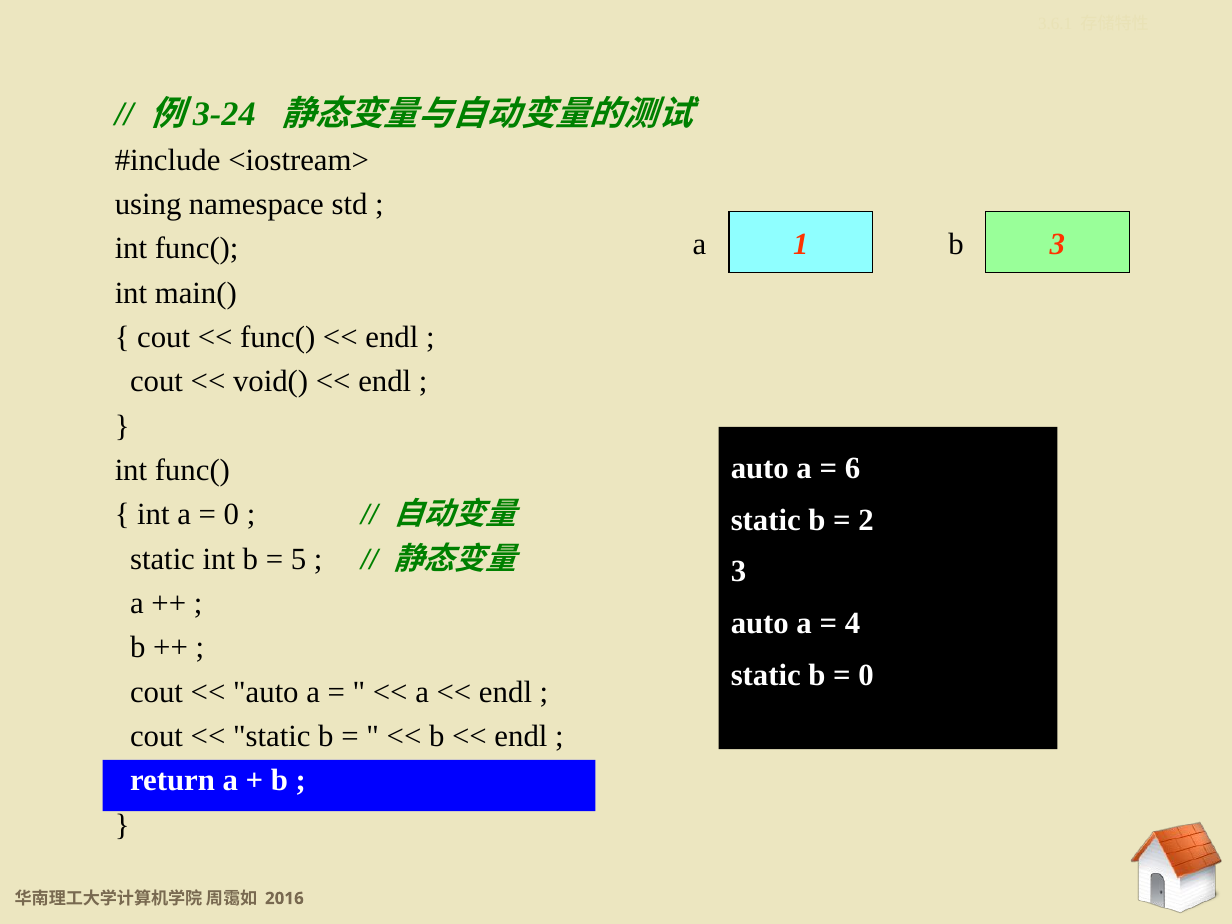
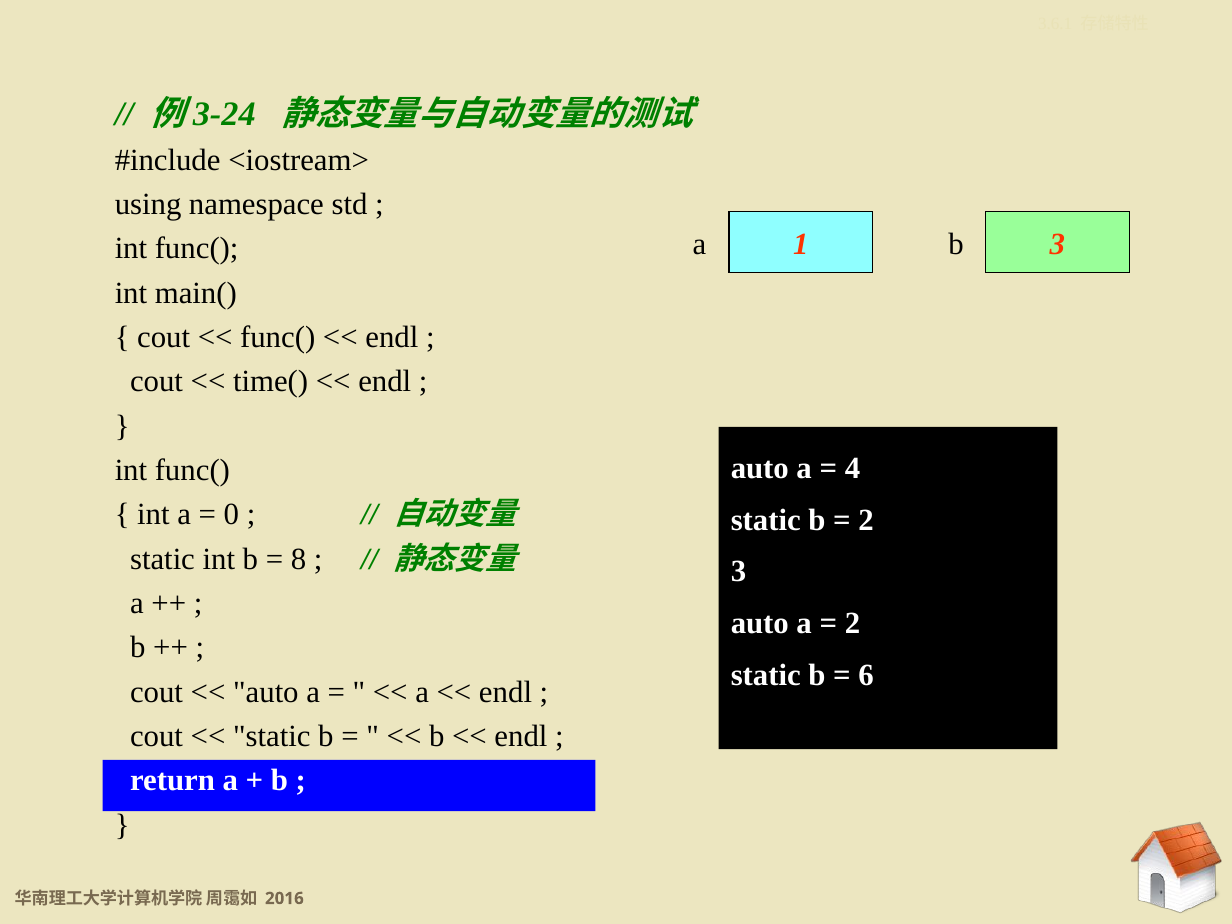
void(: void( -> time( (271, 382)
6: 6 -> 4 (853, 468)
5: 5 -> 8 (299, 559)
4: 4 -> 2 (853, 623)
0: 0 -> 6 (866, 675)
